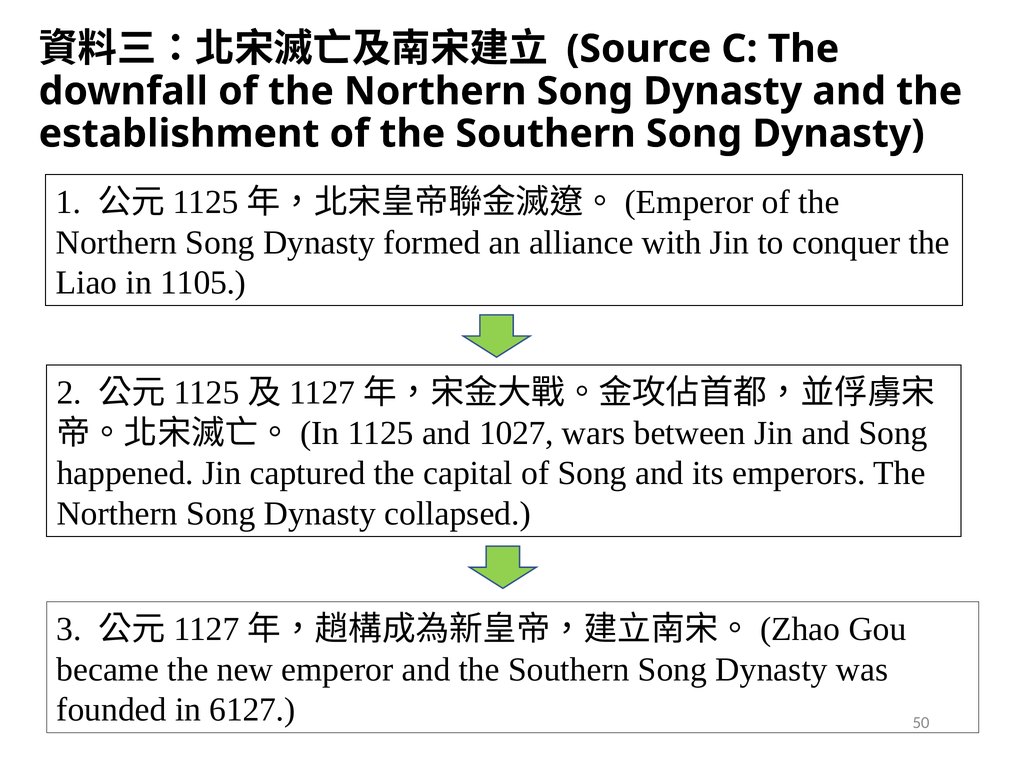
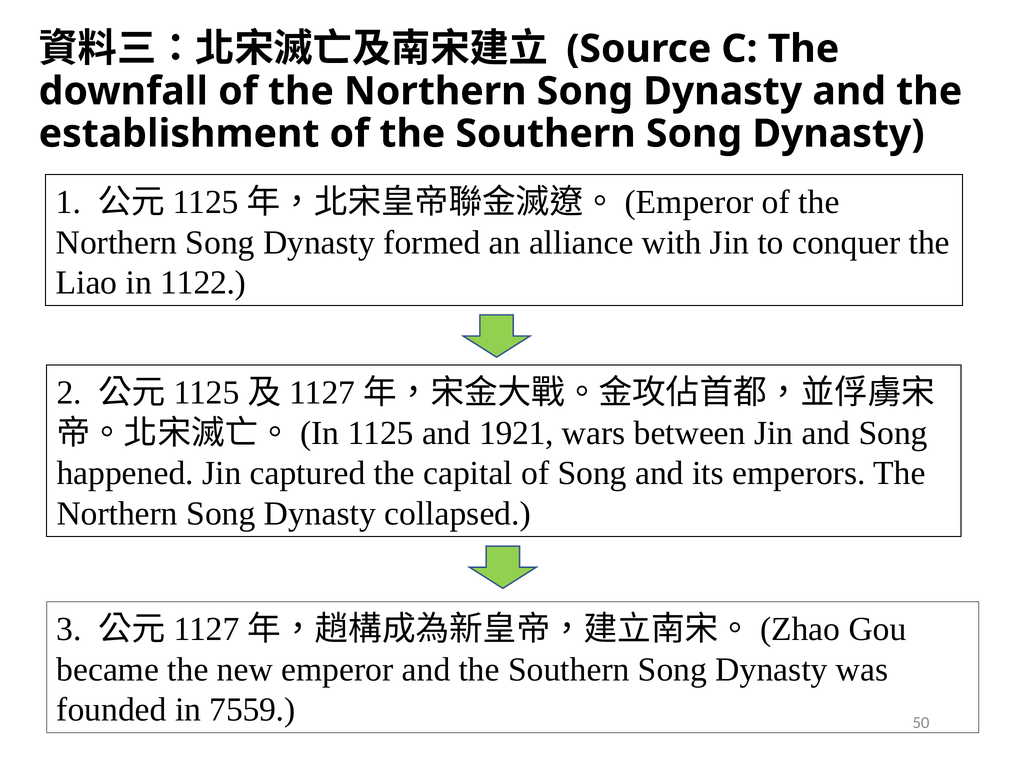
1105: 1105 -> 1122 (203, 283)
1027: 1027 -> 1921 (516, 433)
6127: 6127 -> 7559 (252, 710)
